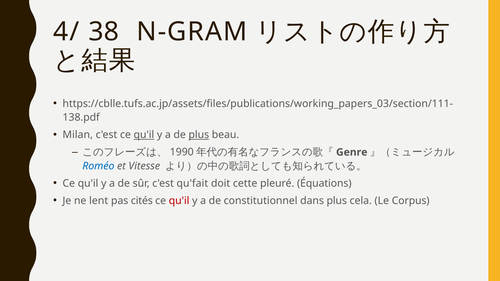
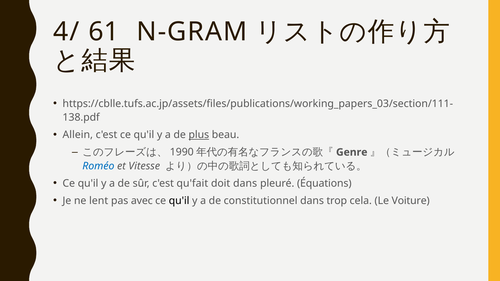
38: 38 -> 61 (104, 32)
Milan: Milan -> Allein (78, 135)
qu'il underline: present -> none (144, 135)
doit cette: cette -> dans (245, 183)
cités: cités -> avec (142, 201)
qu'il colour: red -> black (179, 201)
dans plus: plus -> trop (337, 201)
Corpus: Corpus -> Voiture (411, 201)
